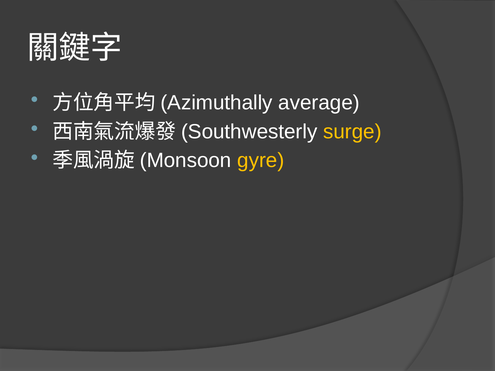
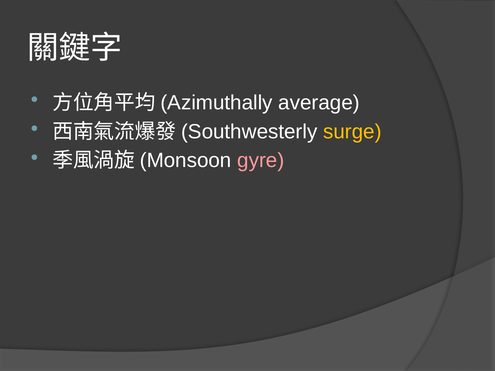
gyre colour: yellow -> pink (261, 161)
